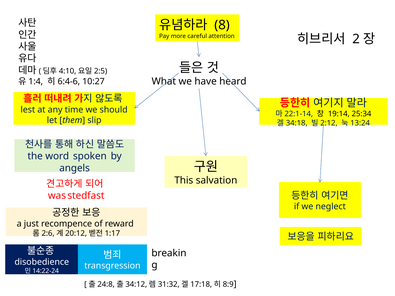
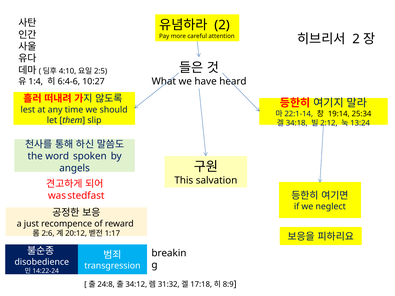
8: 8 -> 2 (222, 25)
